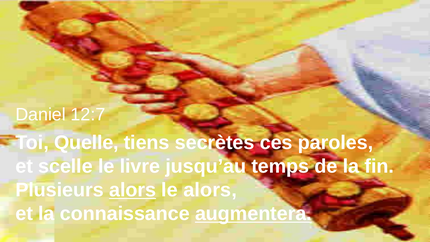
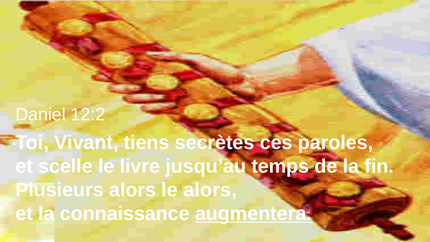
12:7: 12:7 -> 12:2 (88, 115)
Quelle: Quelle -> Vivant (86, 143)
alors underline: present -> none (133, 190)
